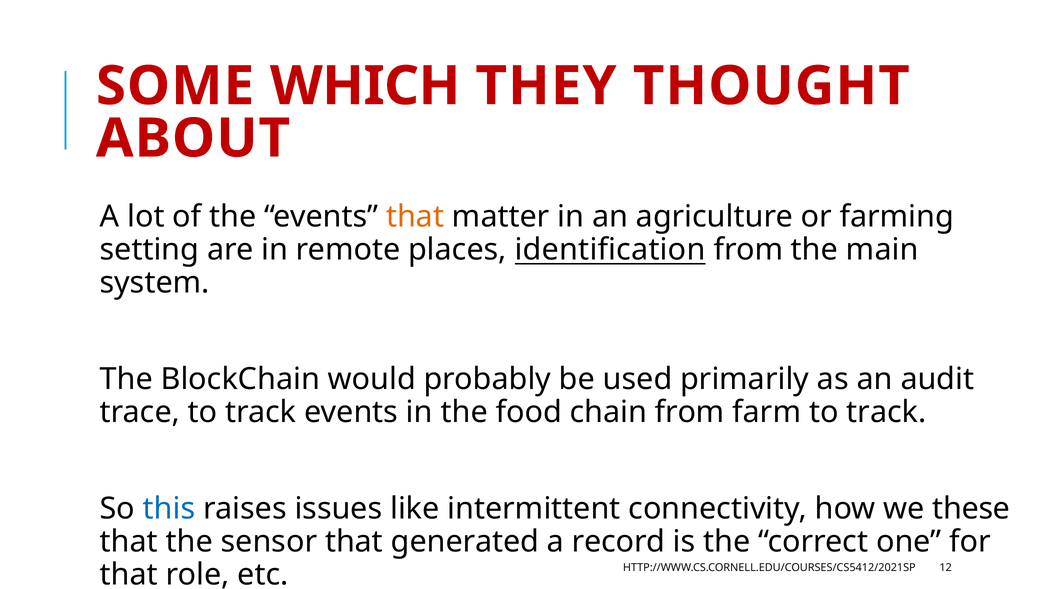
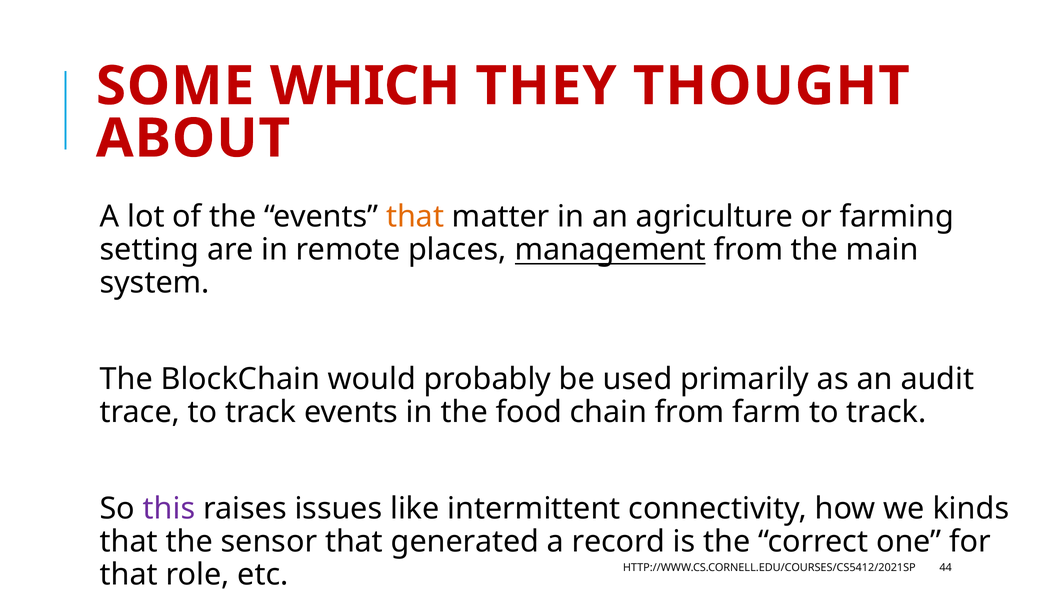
identification: identification -> management (610, 250)
this colour: blue -> purple (169, 509)
these: these -> kinds (971, 509)
12: 12 -> 44 (946, 568)
